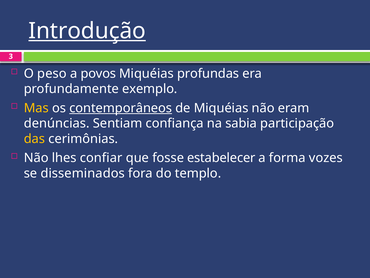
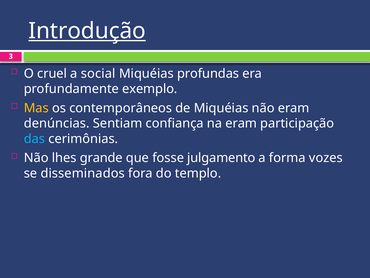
peso: peso -> cruel (52, 73)
povos: povos -> social (98, 73)
contemporâneos underline: present -> none (121, 108)
na sabia: sabia -> eram (241, 123)
das colour: yellow -> light blue (34, 139)
confiar: confiar -> grande (101, 158)
estabelecer: estabelecer -> julgamento (221, 158)
